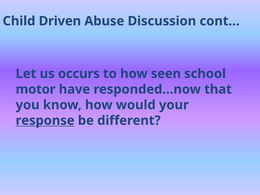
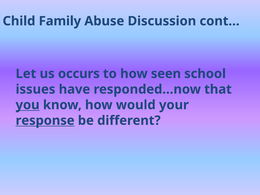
Driven: Driven -> Family (60, 21)
motor: motor -> issues (35, 89)
you underline: none -> present (28, 105)
